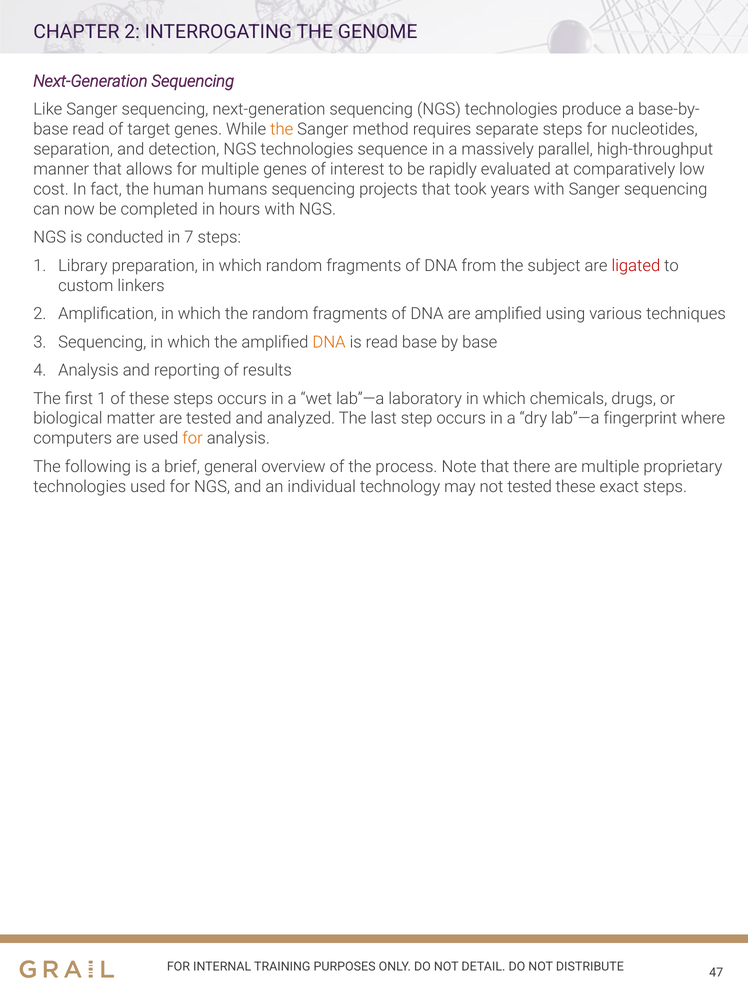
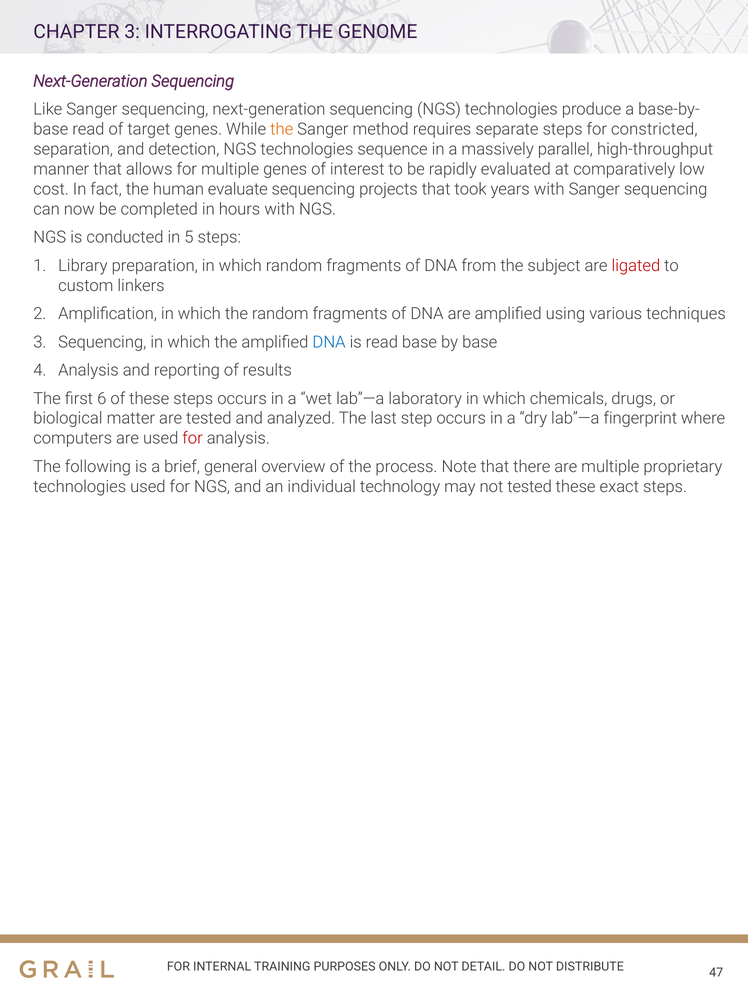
CHAPTER 2: 2 -> 3 (132, 32)
nucleotides: nucleotides -> constricted (654, 129)
humans: humans -> evaluate (238, 189)
7: 7 -> 5 (189, 237)
DNA colour: orange -> blue (329, 342)
first 1: 1 -> 6 (102, 399)
for colour: orange -> red (193, 439)
